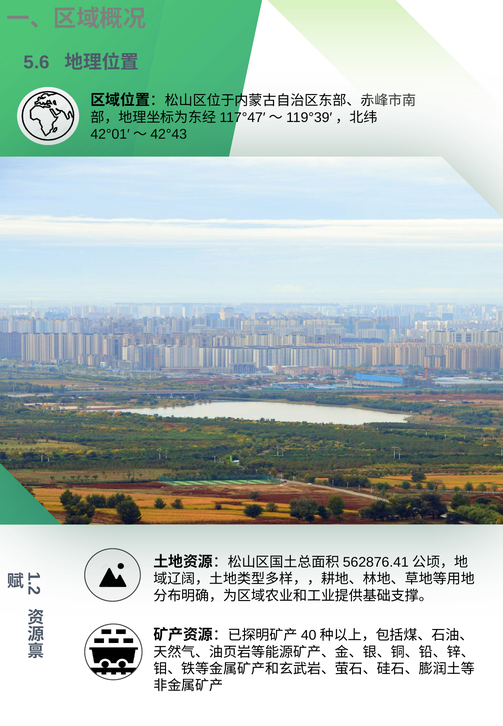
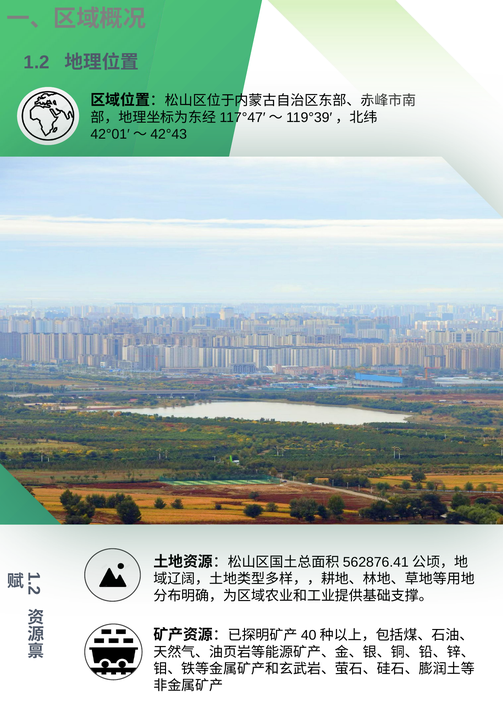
5.6: 5.6 -> 1.2 (37, 62)
